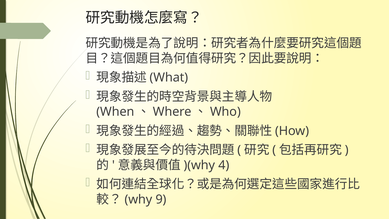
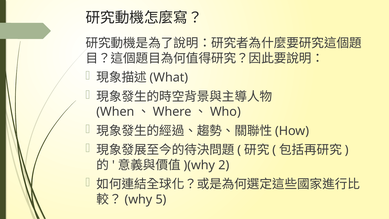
4: 4 -> 2 (224, 165)
9: 9 -> 5 (161, 199)
